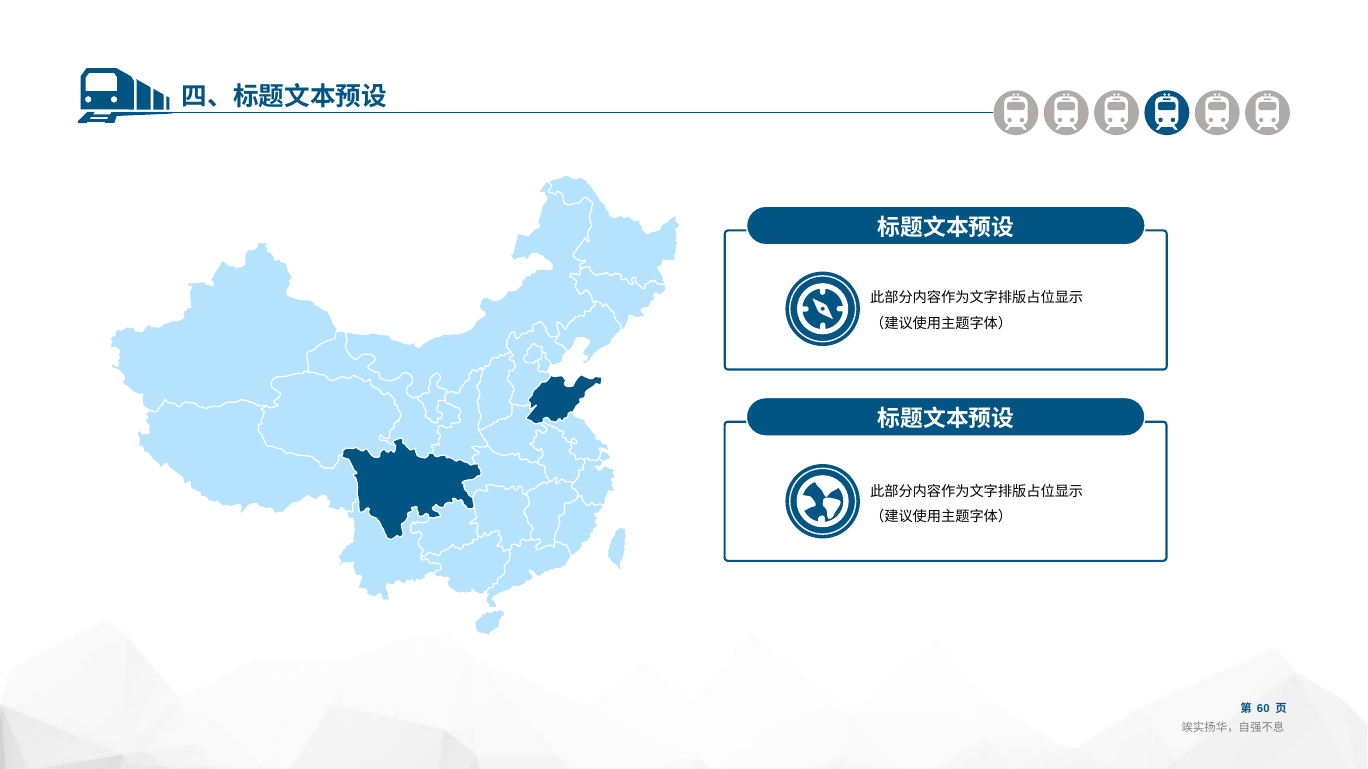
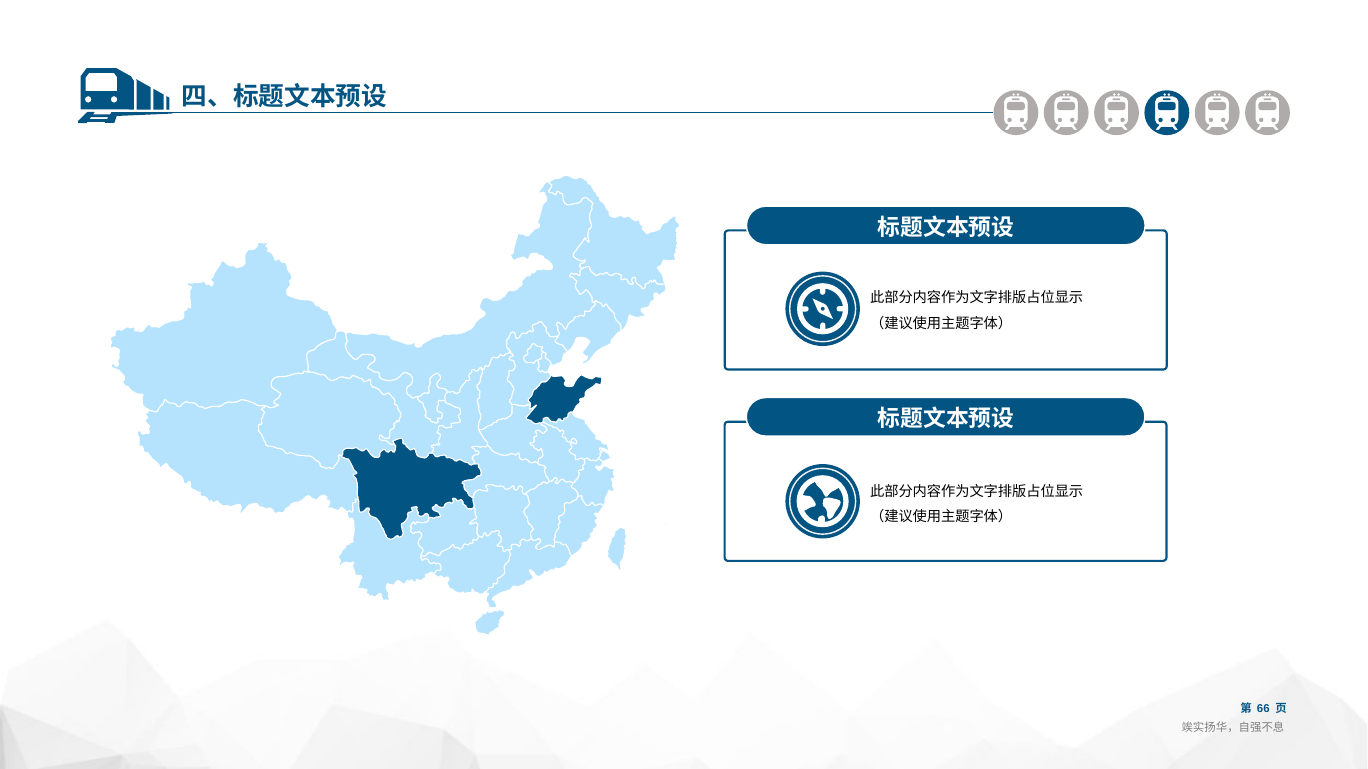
60: 60 -> 66 (1263, 709)
